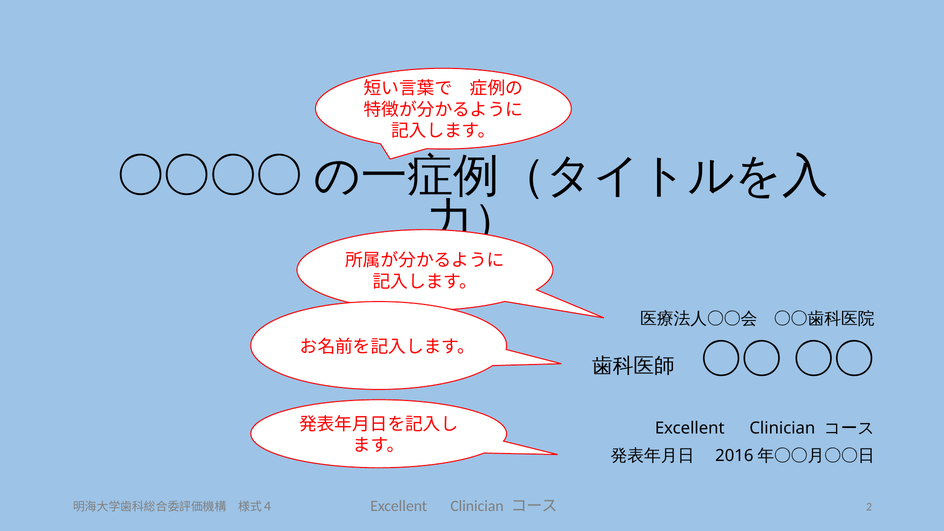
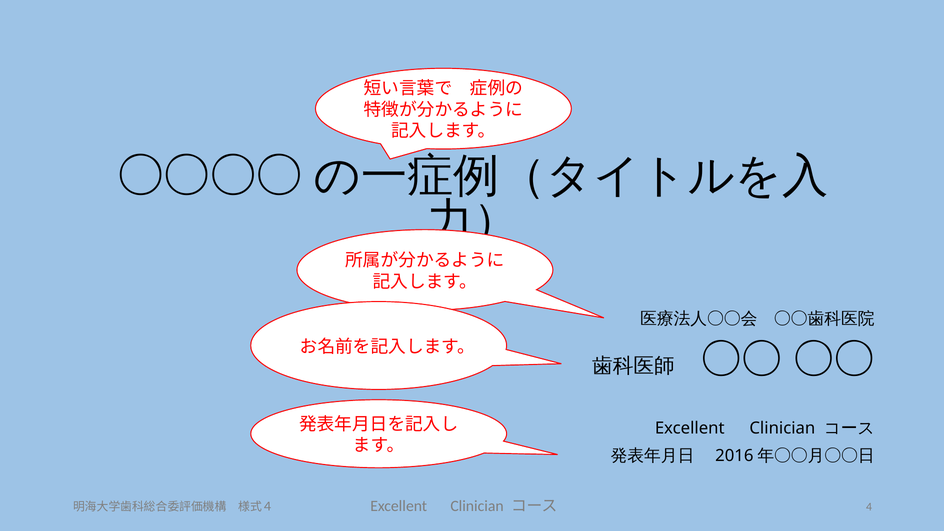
2: 2 -> 4 (869, 507)
